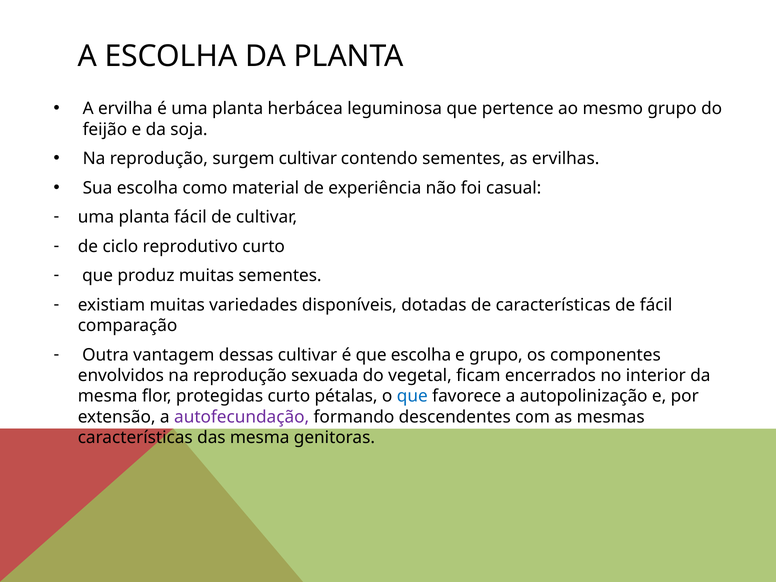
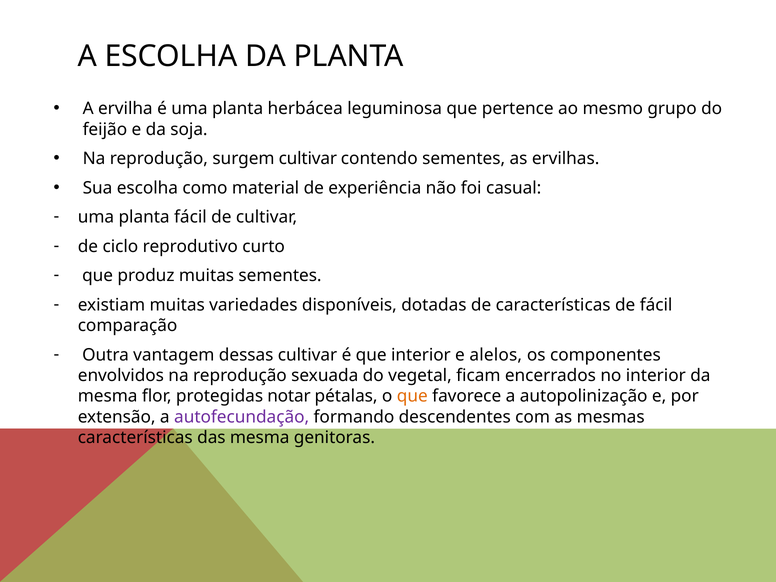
que escolha: escolha -> interior (421, 355)
e grupo: grupo -> alelos (496, 355)
protegidas curto: curto -> notar (289, 396)
que colour: blue -> orange (412, 396)
